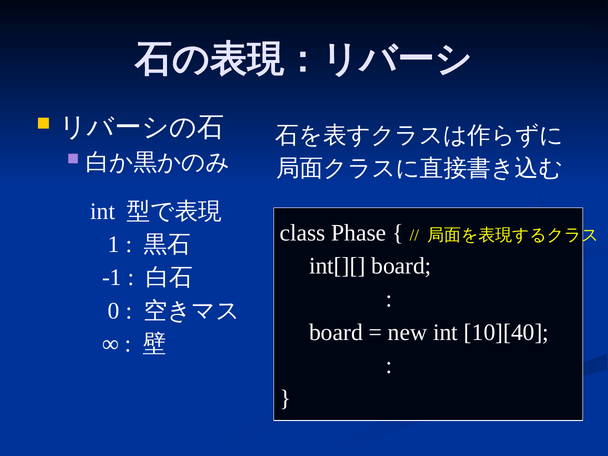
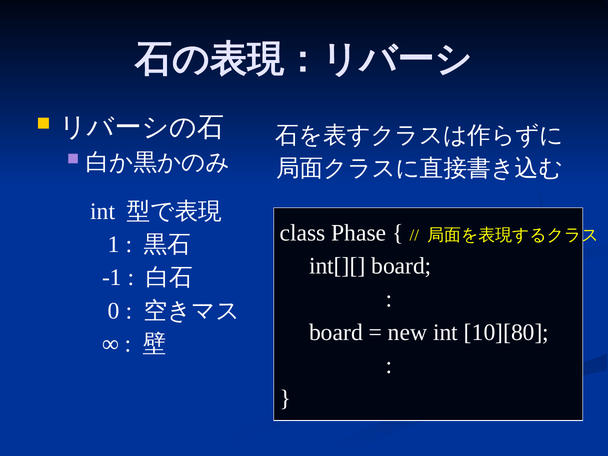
10][40: 10][40 -> 10][80 (506, 332)
